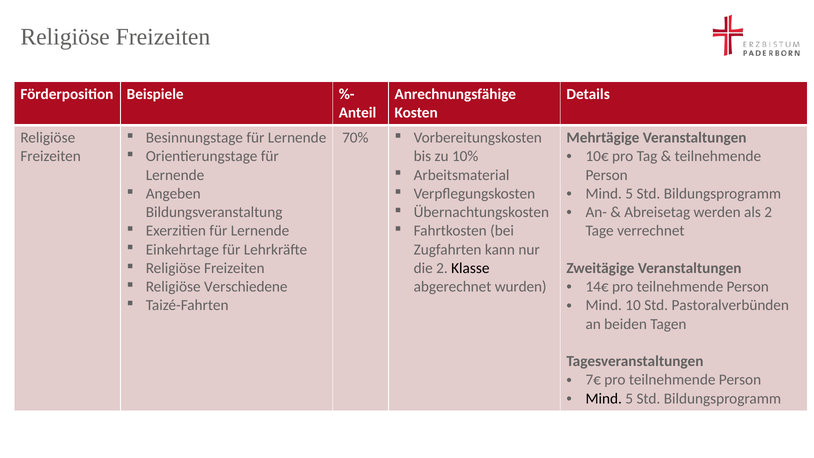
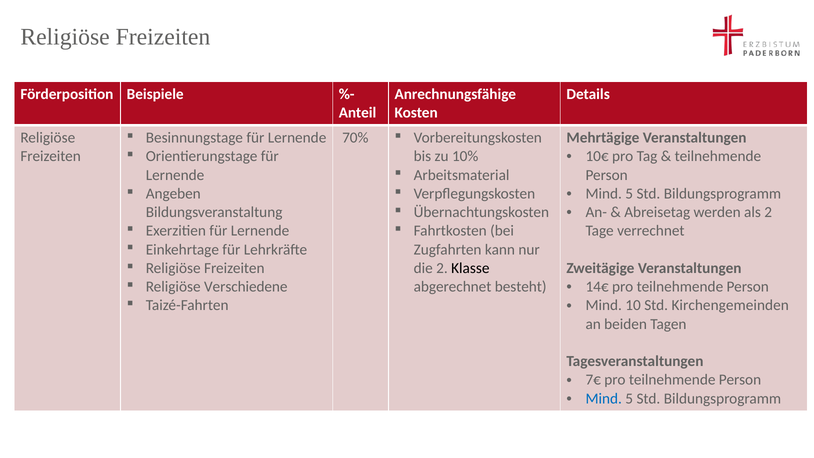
wurden: wurden -> besteht (521, 287)
Pastoralverbünden: Pastoralverbünden -> Kirchengemeinden (730, 305)
Mind colour: black -> blue (604, 398)
